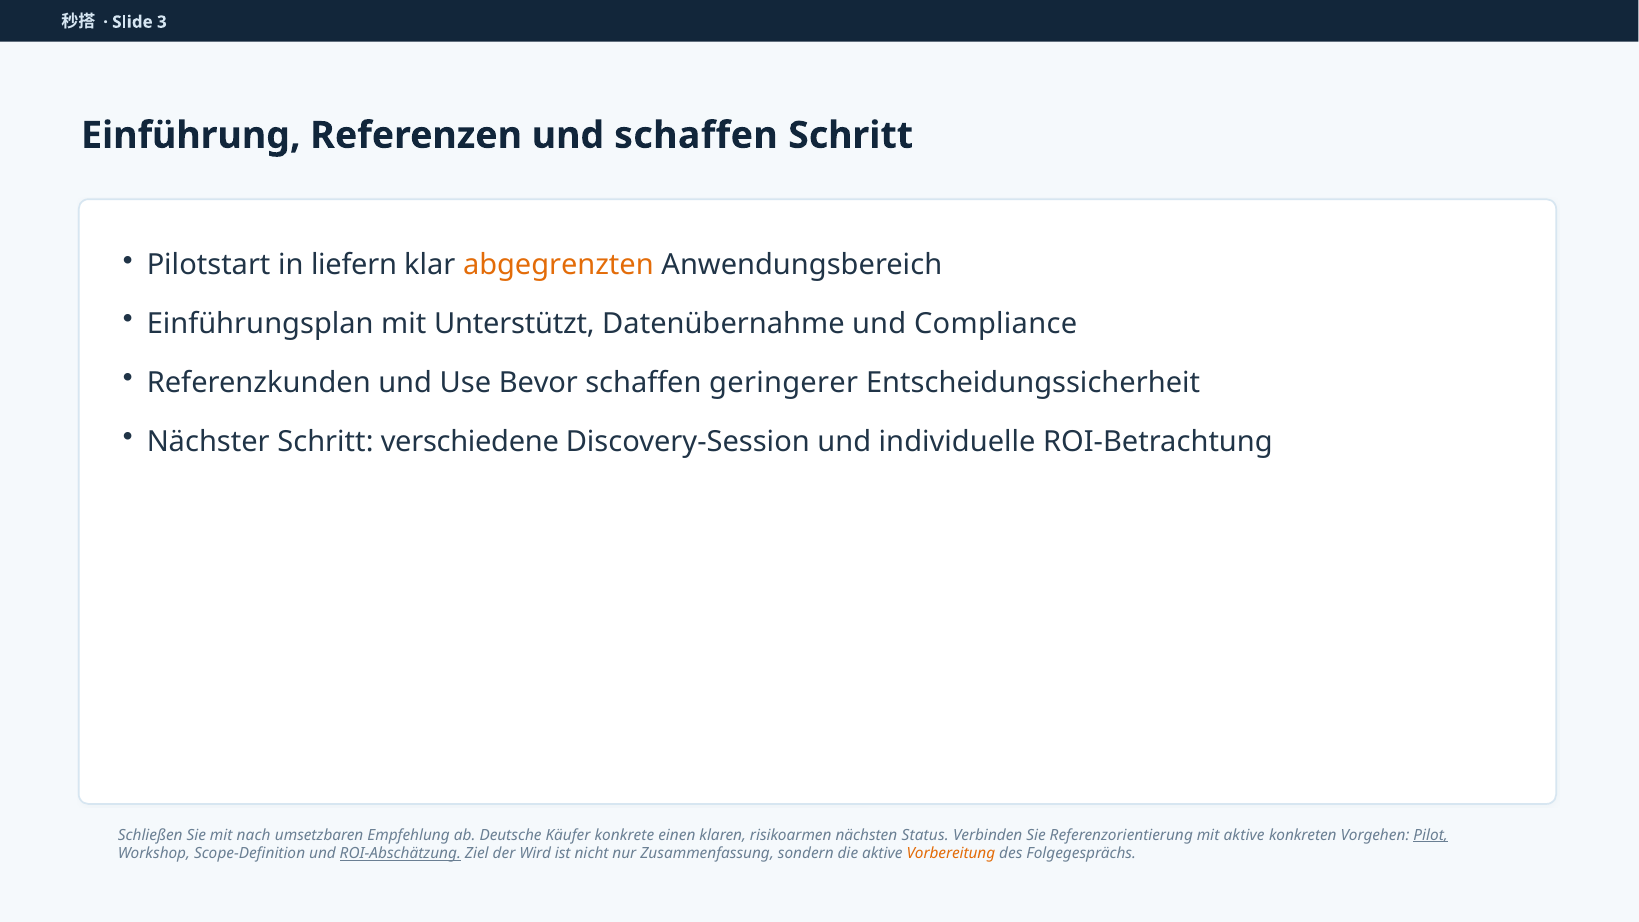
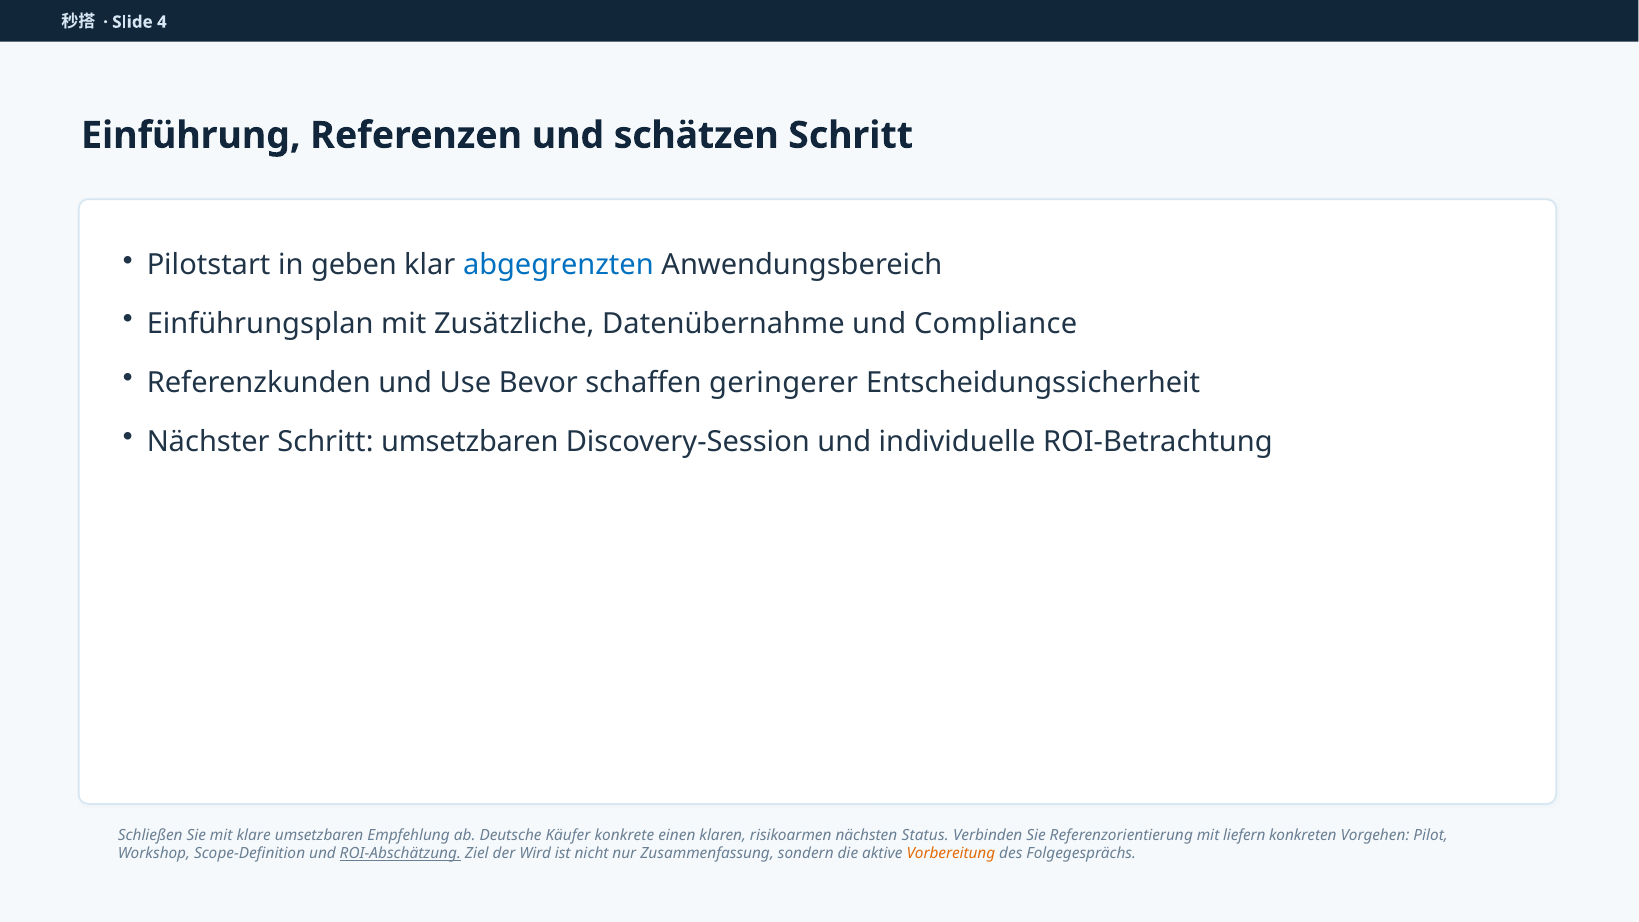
3: 3 -> 4 (162, 22)
und schaffen: schaffen -> schätzen (696, 135)
liefern: liefern -> geben (354, 265)
abgegrenzten colour: orange -> blue (558, 265)
Unterstützt: Unterstützt -> Zusätzliche (514, 324)
Schritt verschiedene: verschiedene -> umsetzbaren (470, 442)
nach: nach -> klare (254, 835)
mit aktive: aktive -> liefern (1244, 835)
Pilot underline: present -> none (1431, 835)
